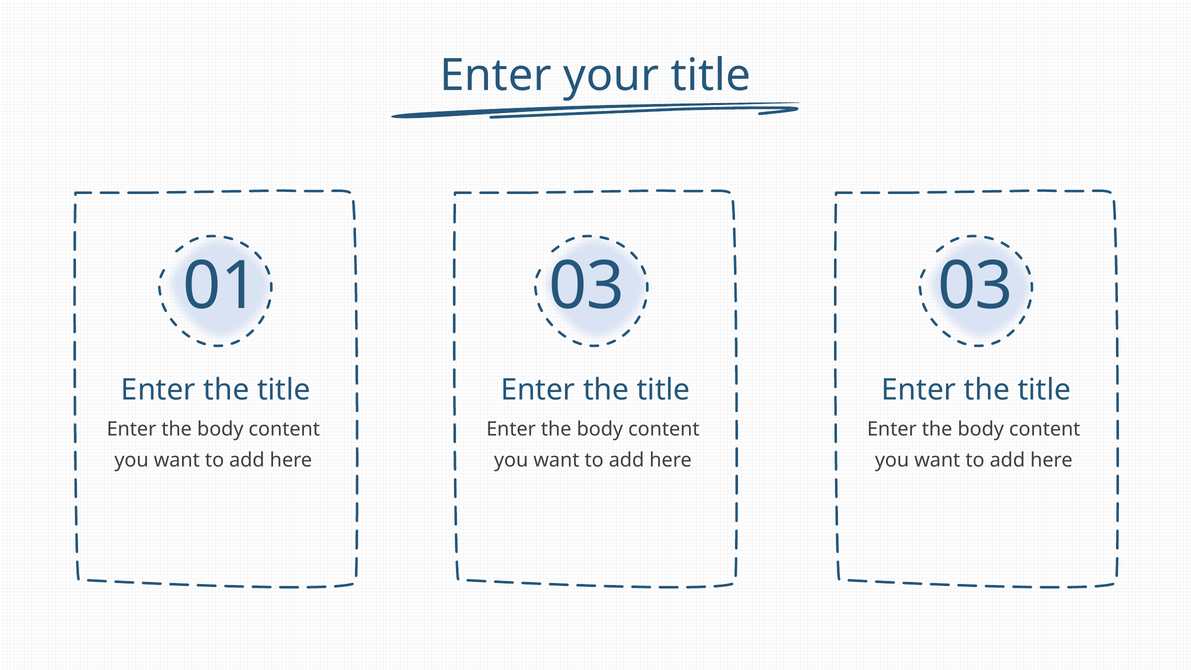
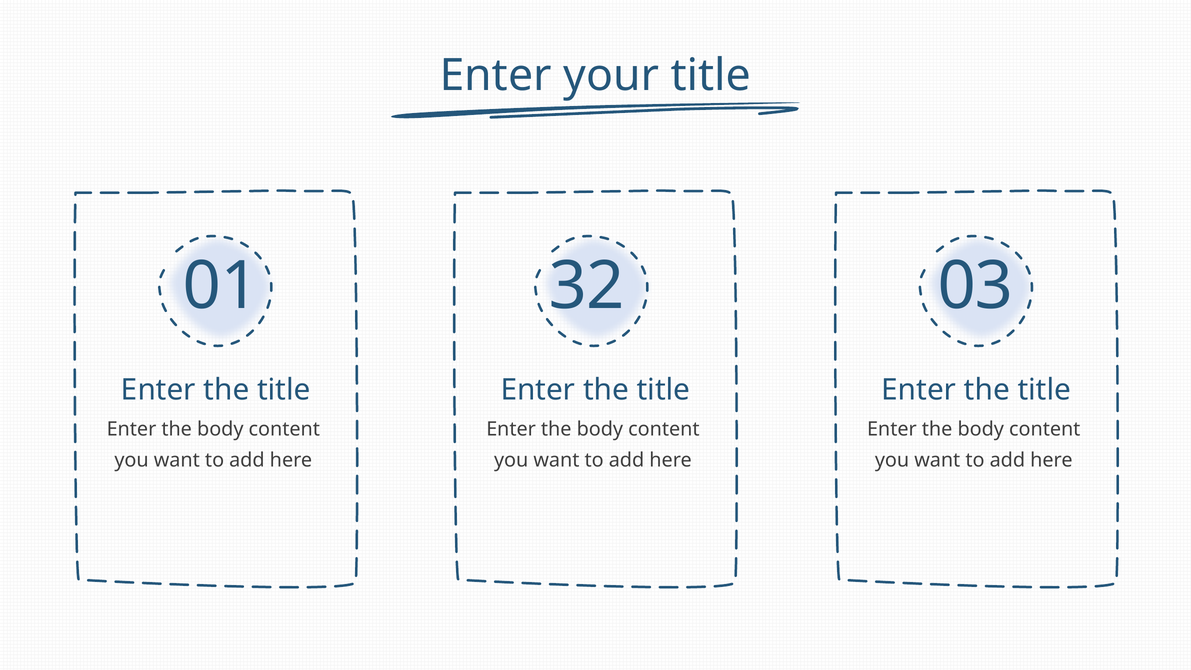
01 03: 03 -> 32 (587, 286)
